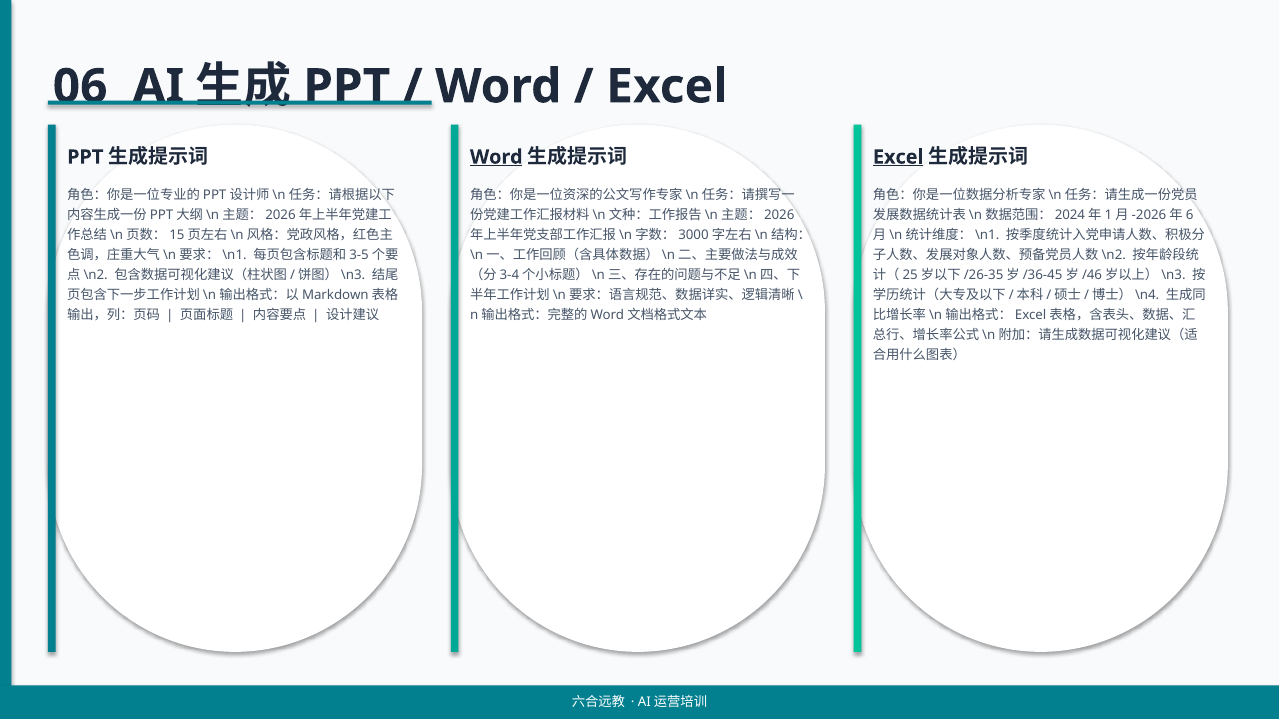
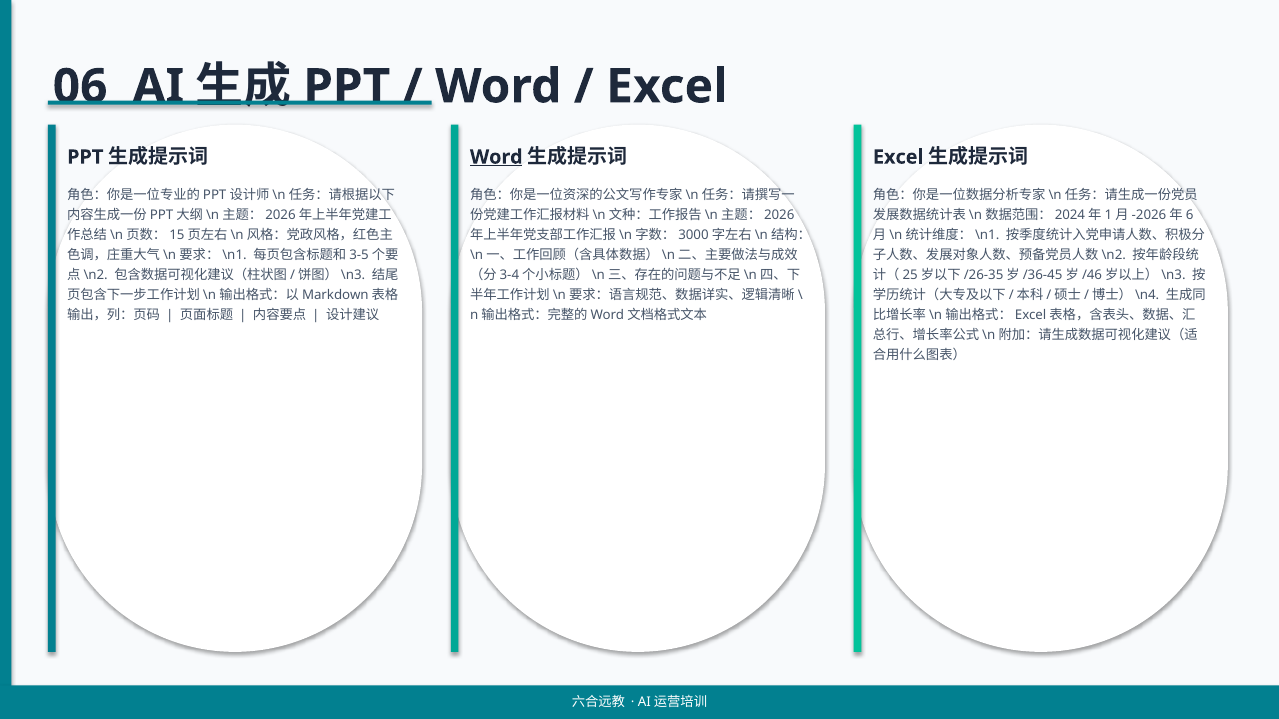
Excel underline: present -> none (898, 157)
